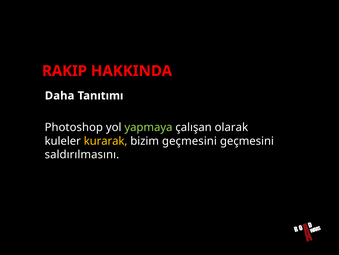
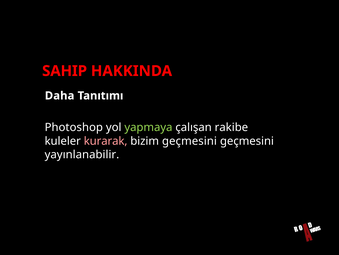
RAKIP: RAKIP -> SAHIP (65, 71)
olarak: olarak -> rakibe (231, 127)
kurarak colour: yellow -> pink (106, 141)
saldırılmasını: saldırılmasını -> yayınlanabilir (82, 154)
